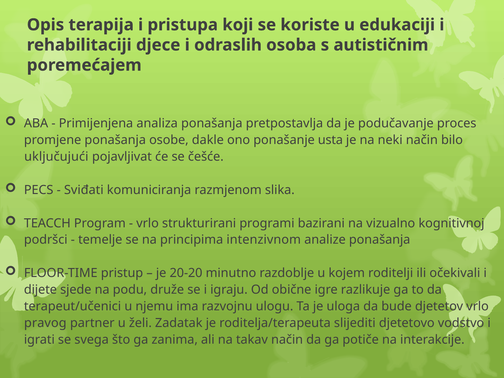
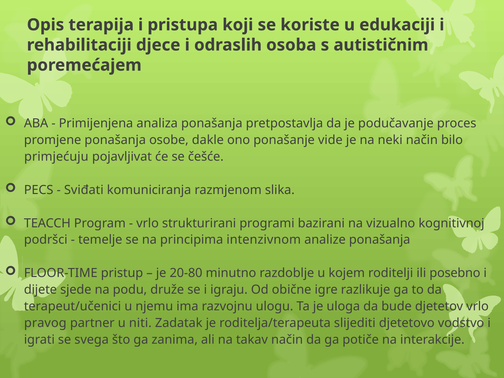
usta: usta -> vide (330, 140)
uključujući: uključujući -> primjećuju (56, 157)
20-20: 20-20 -> 20-80 (186, 273)
očekivali: očekivali -> posebno (455, 273)
želi: želi -> niti (140, 323)
